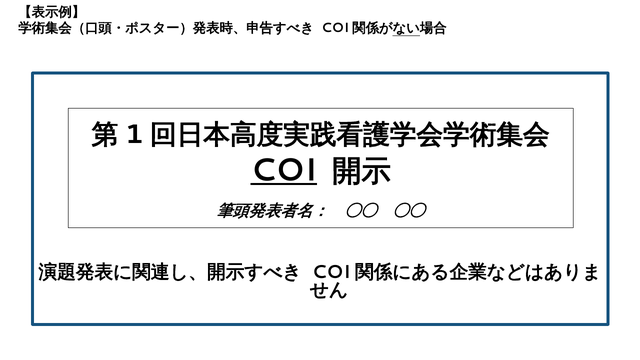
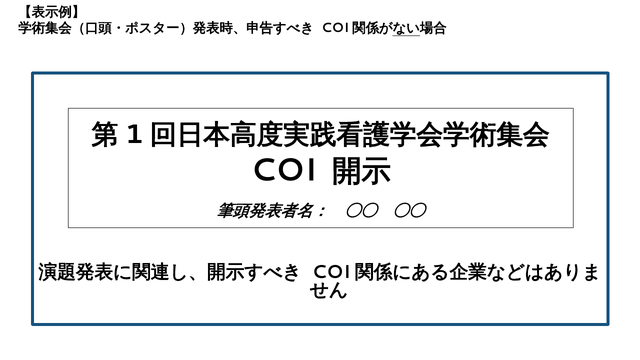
COI underline: present -> none (284, 170)
